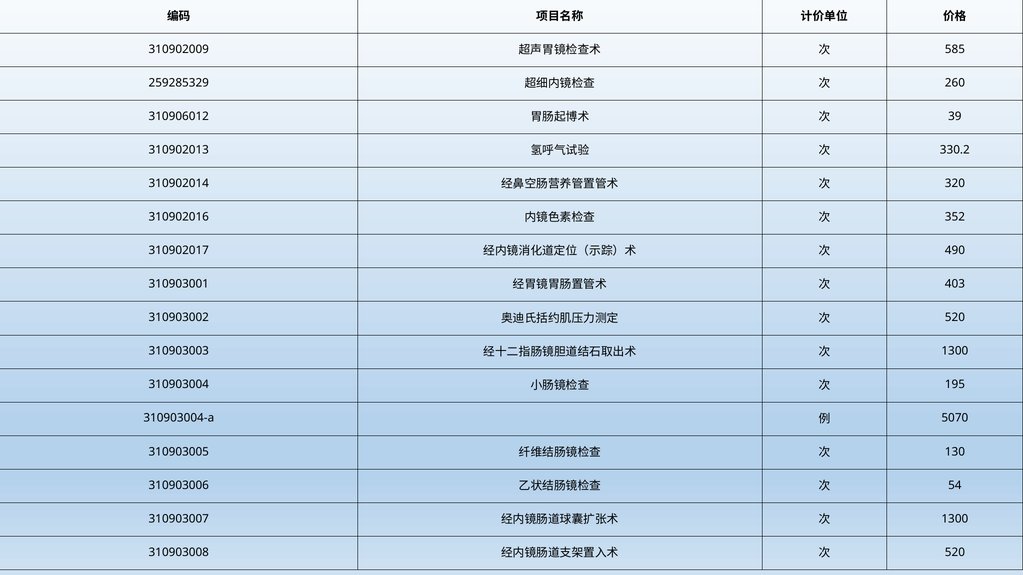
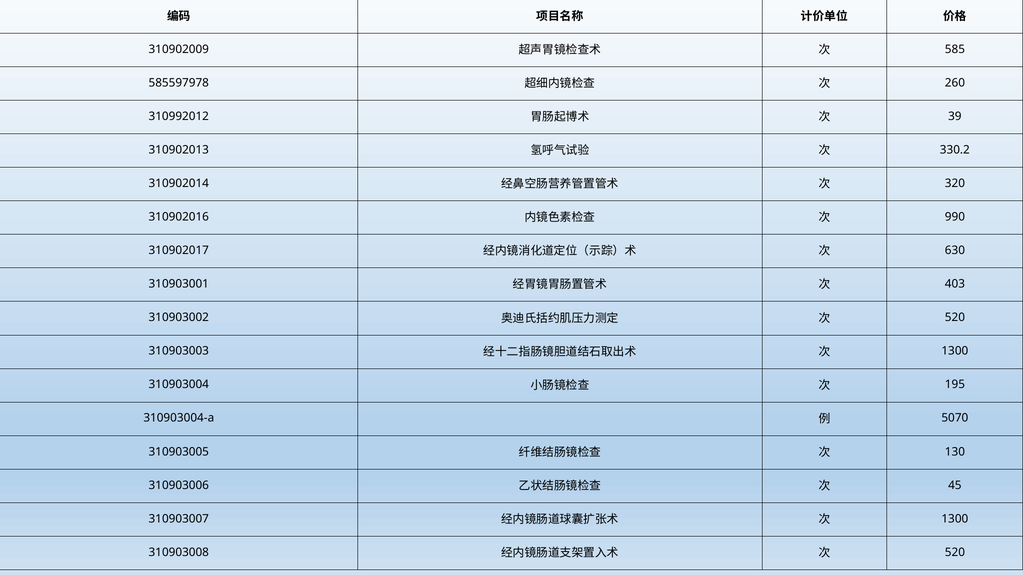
259285329: 259285329 -> 585597978 (179, 83)
310906012: 310906012 -> 310992012 (179, 116)
352: 352 -> 990 (955, 217)
490: 490 -> 630 (955, 251)
54: 54 -> 45 (955, 486)
